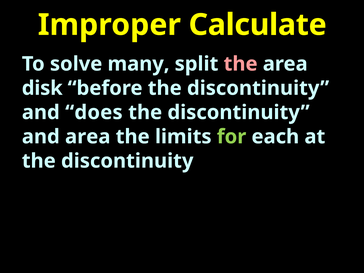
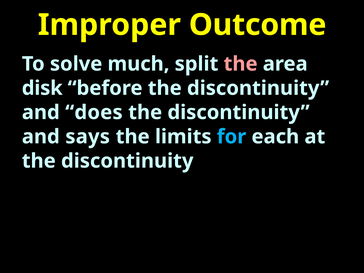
Calculate: Calculate -> Outcome (258, 25)
many: many -> much (139, 64)
and area: area -> says (88, 137)
for colour: light green -> light blue (232, 137)
